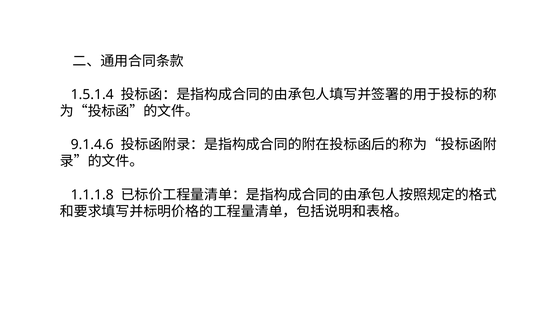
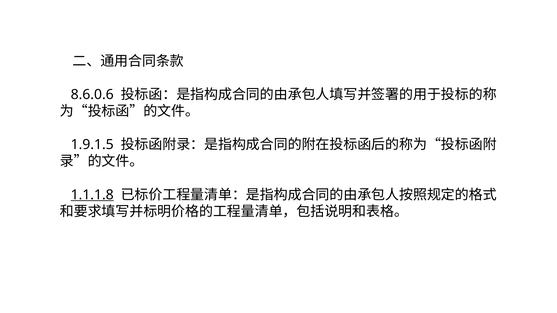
1.5.1.4: 1.5.1.4 -> 8.6.0.6 (92, 95)
9.1.4.6: 9.1.4.6 -> 1.9.1.5 (92, 145)
1.1.1.8 underline: none -> present (92, 195)
